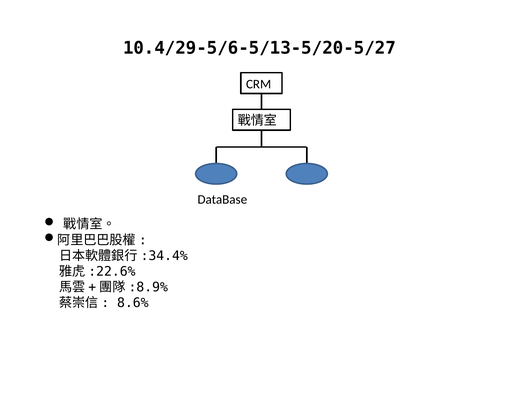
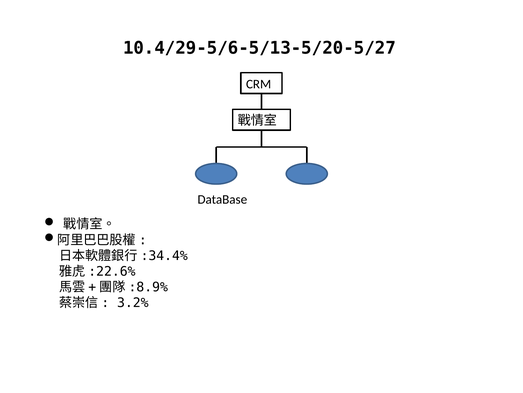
8.6%: 8.6% -> 3.2% (133, 302)
